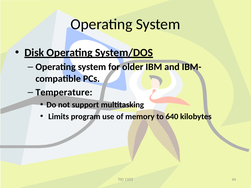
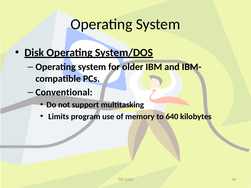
Temperature: Temperature -> Conventional (64, 92)
